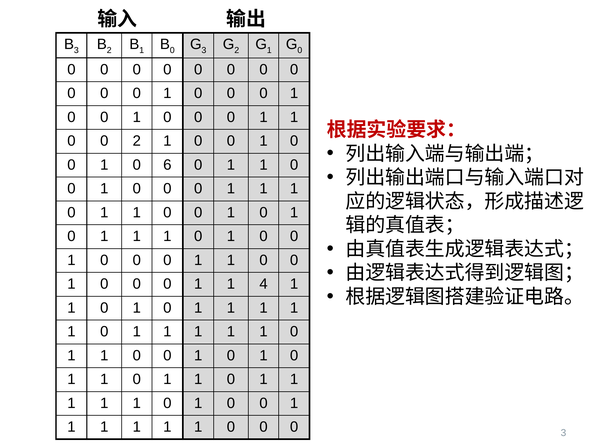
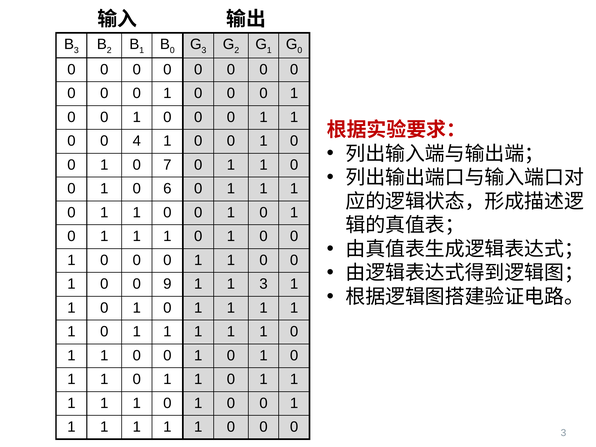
0 2: 2 -> 4 (137, 141)
6: 6 -> 7 (167, 165)
0: 0 -> 6 (167, 189)
0: 0 -> 9 (167, 284)
1 4: 4 -> 3 (264, 284)
